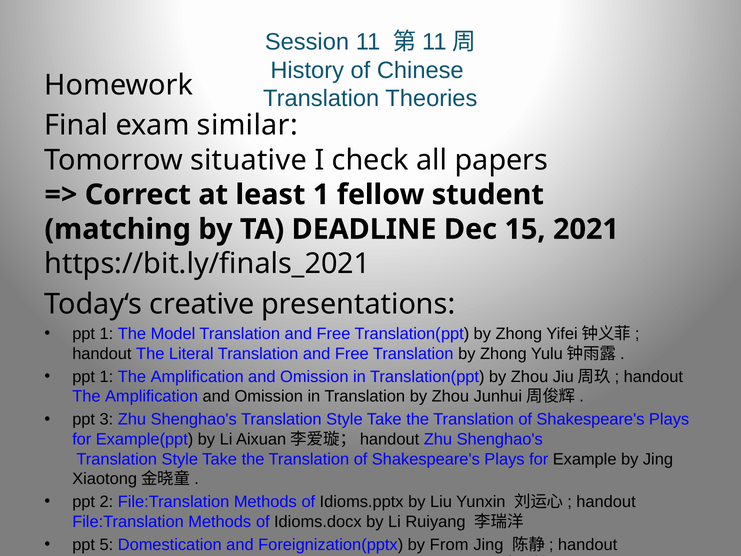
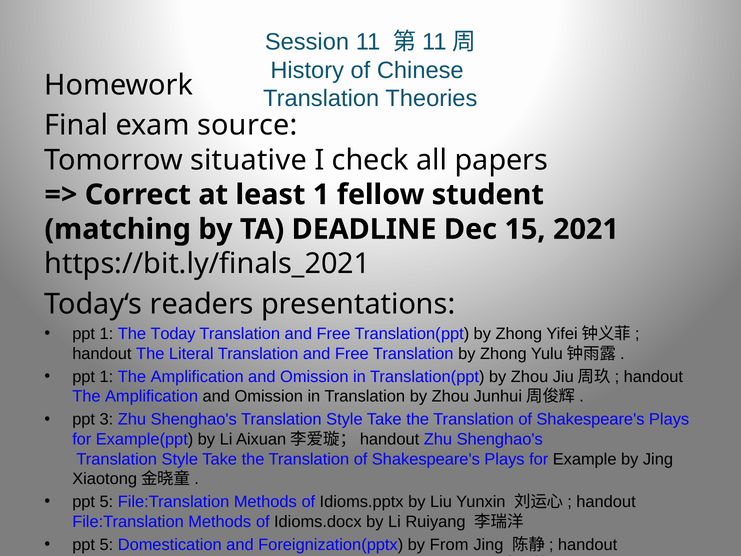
similar: similar -> source (247, 125)
creative: creative -> readers (202, 304)
Model: Model -> Today (173, 334)
2: 2 -> 5 (106, 502)
